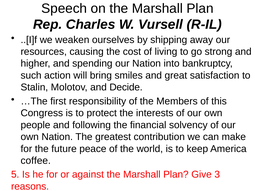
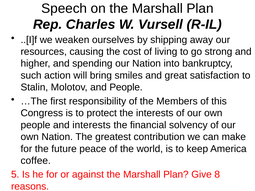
and Decide: Decide -> People (126, 87)
and following: following -> interests (92, 125)
3: 3 -> 8 (217, 175)
